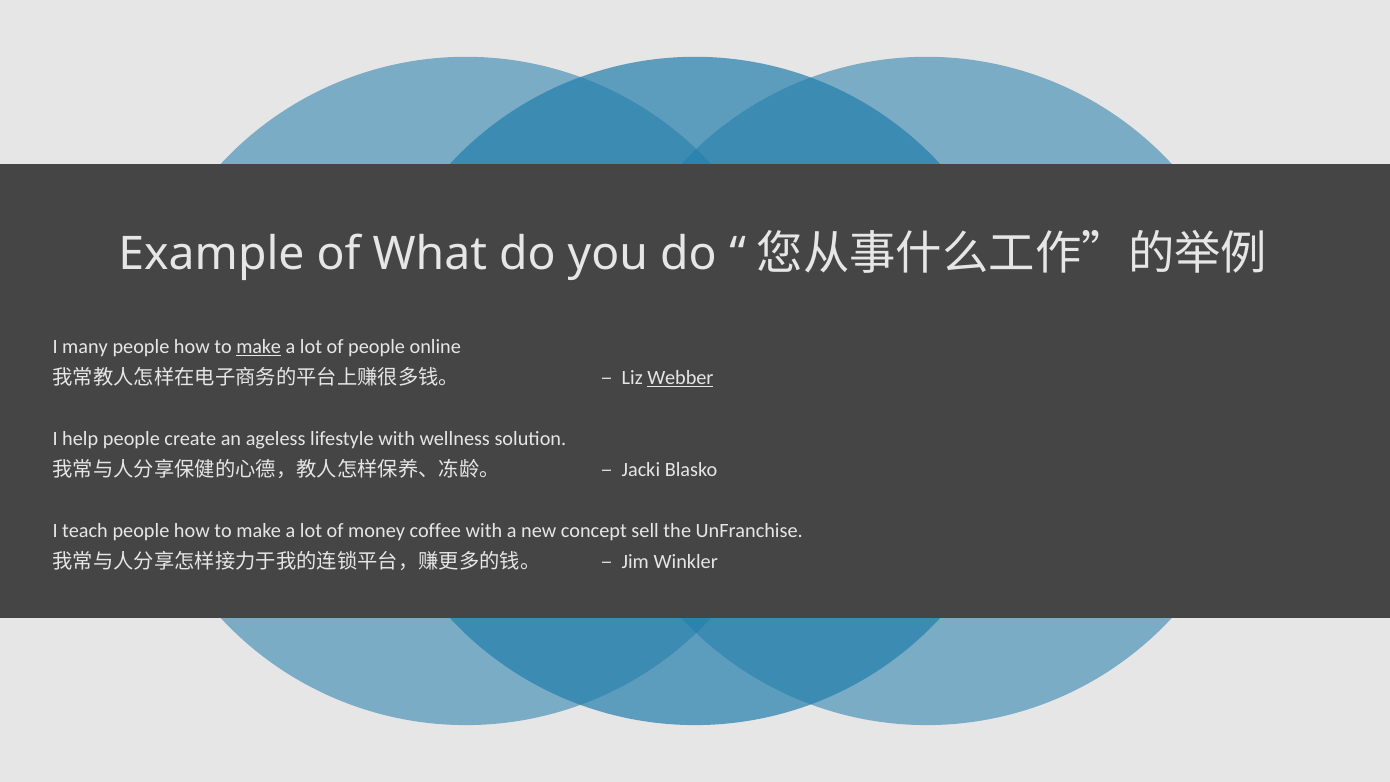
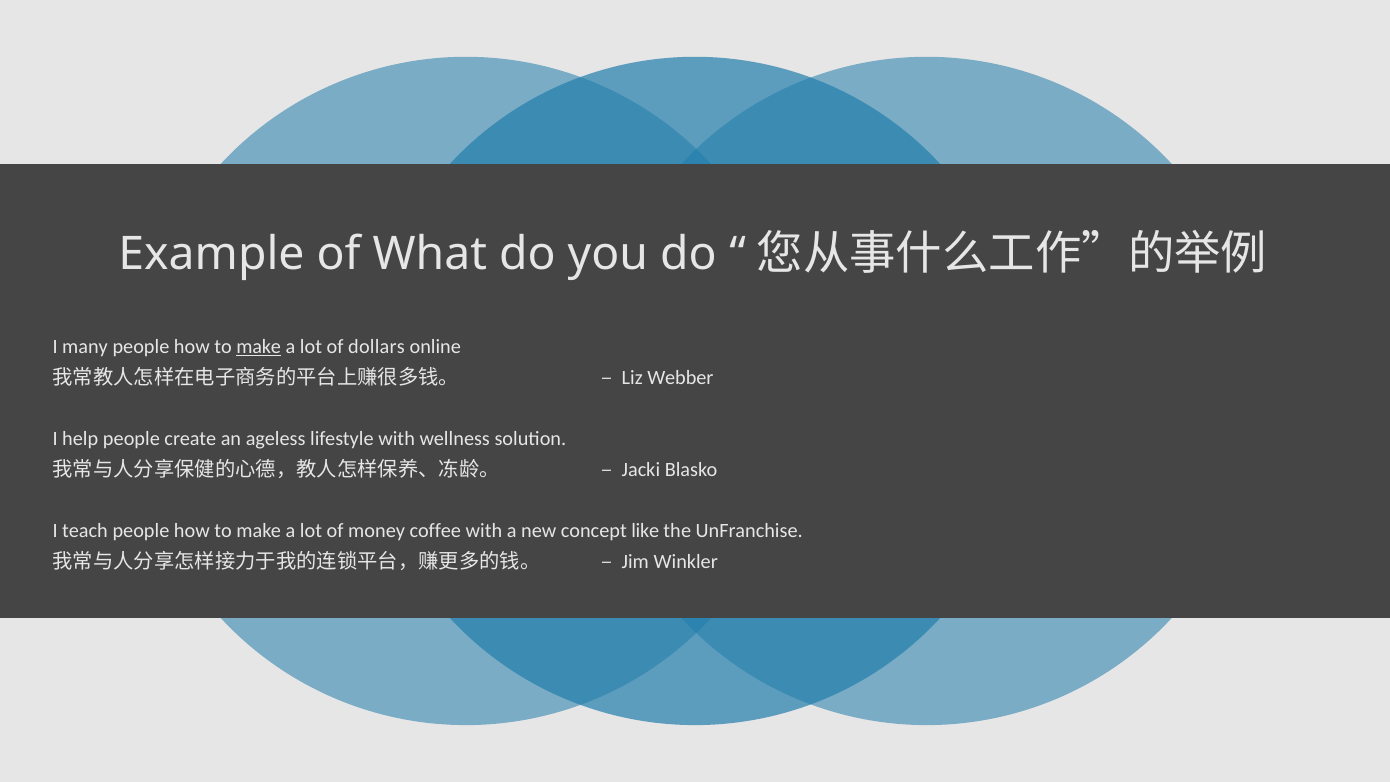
of people: people -> dollars (376, 347)
Webber underline: present -> none (680, 378)
sell: sell -> like (645, 531)
